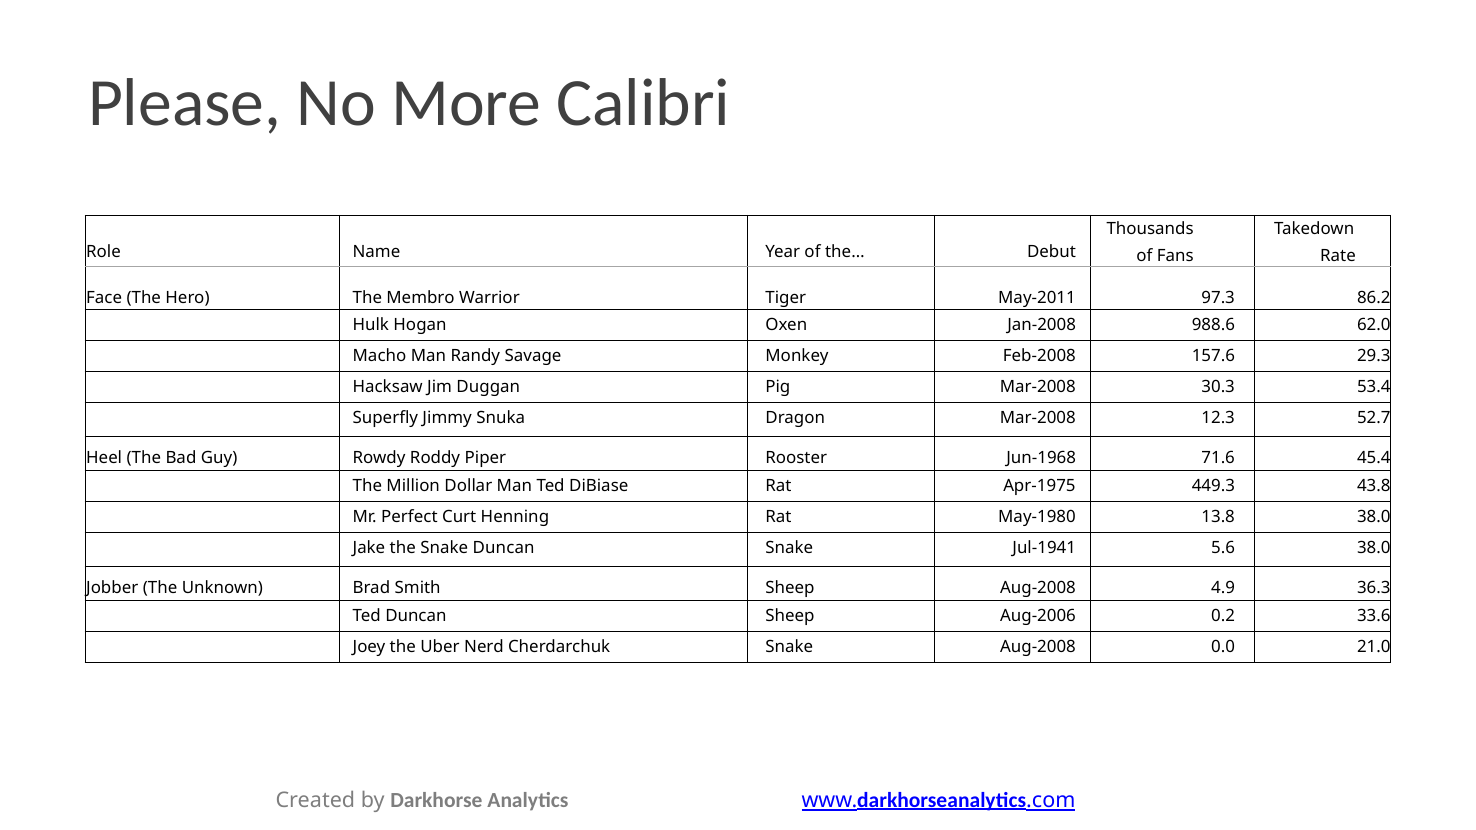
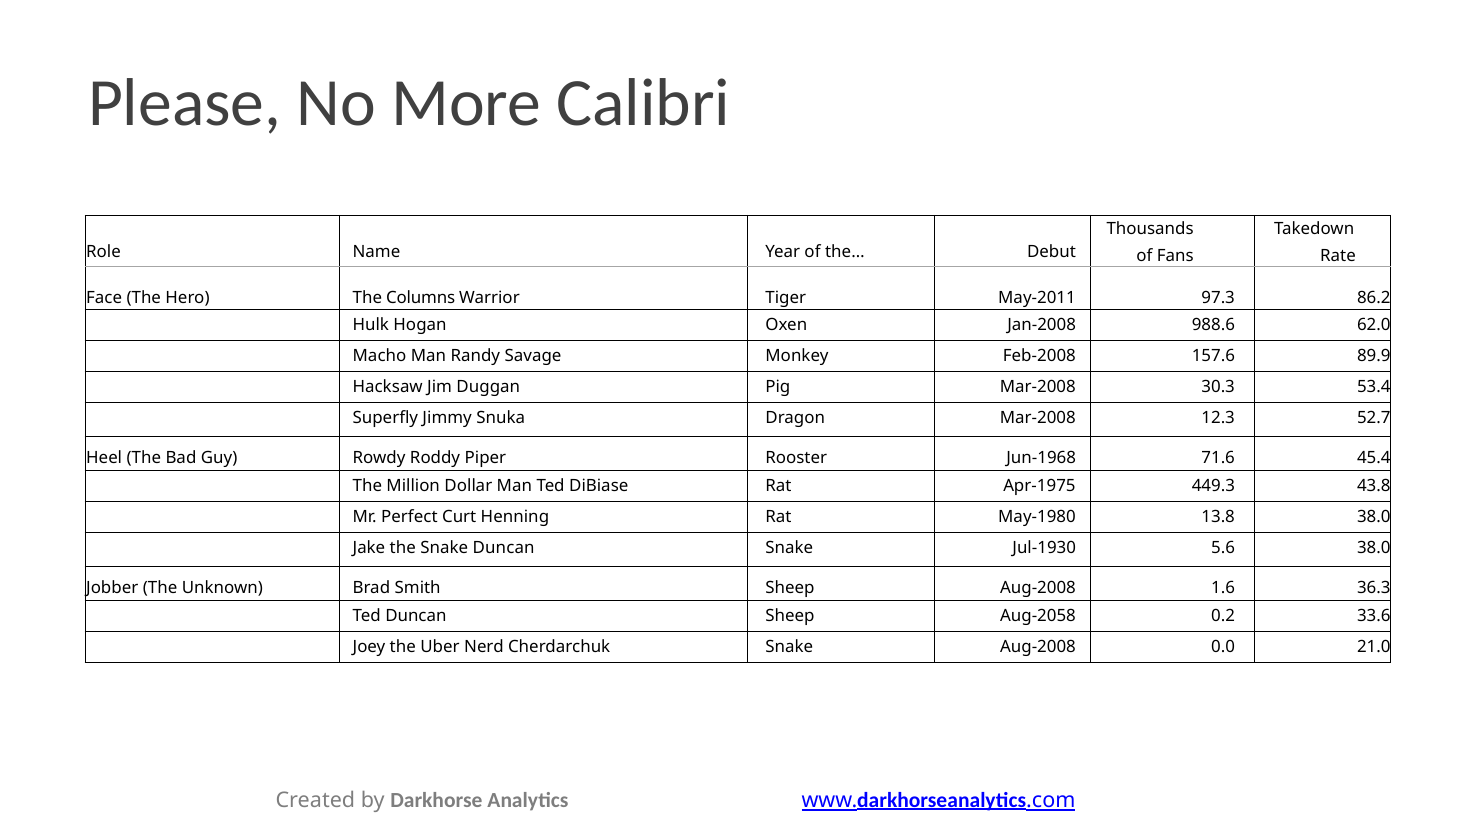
Membro: Membro -> Columns (421, 298)
29.3: 29.3 -> 89.9 (1374, 356)
Jul-1941: Jul-1941 -> Jul-1930 (1044, 548)
4.9: 4.9 -> 1.6 (1223, 589)
Aug-2006: Aug-2006 -> Aug-2058 (1038, 616)
